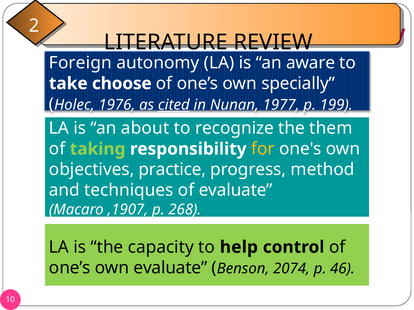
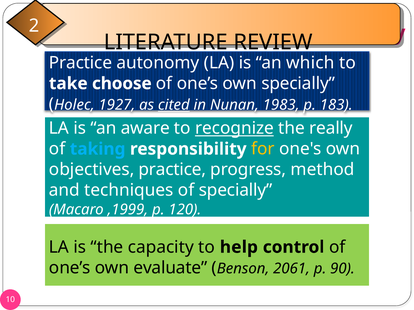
Foreign: Foreign -> Practice (81, 63)
aware: aware -> which (310, 63)
1976: 1976 -> 1927 (117, 105)
1977: 1977 -> 1983 (281, 105)
199: 199 -> 183 (336, 105)
about: about -> aware (145, 129)
recognize underline: none -> present (234, 129)
them: them -> really (331, 129)
taking colour: light green -> light blue (98, 149)
of evaluate: evaluate -> specially (236, 191)
,1907: ,1907 -> ,1999 (128, 210)
268: 268 -> 120 (185, 210)
2074: 2074 -> 2061 (292, 269)
46: 46 -> 90 (342, 269)
